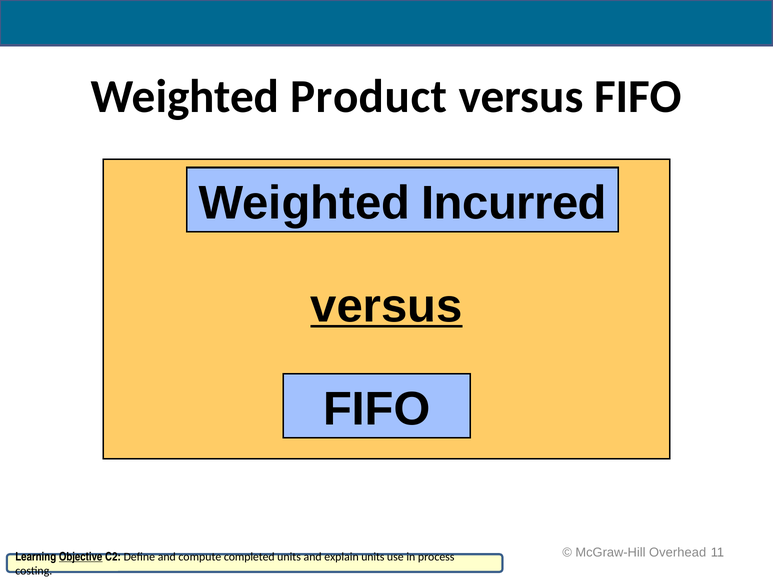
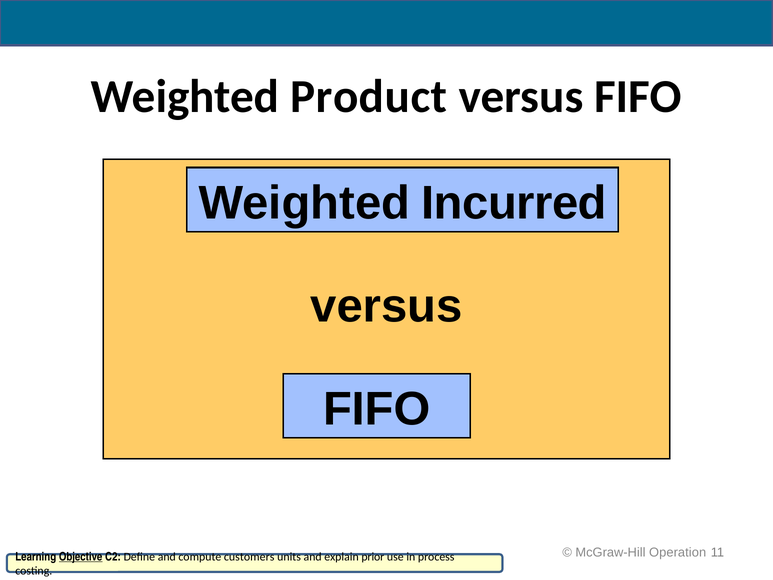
versus underline: present -> none (386, 306)
Overhead: Overhead -> Operation (678, 552)
completed: completed -> customers (249, 557)
explain units: units -> prior (373, 557)
